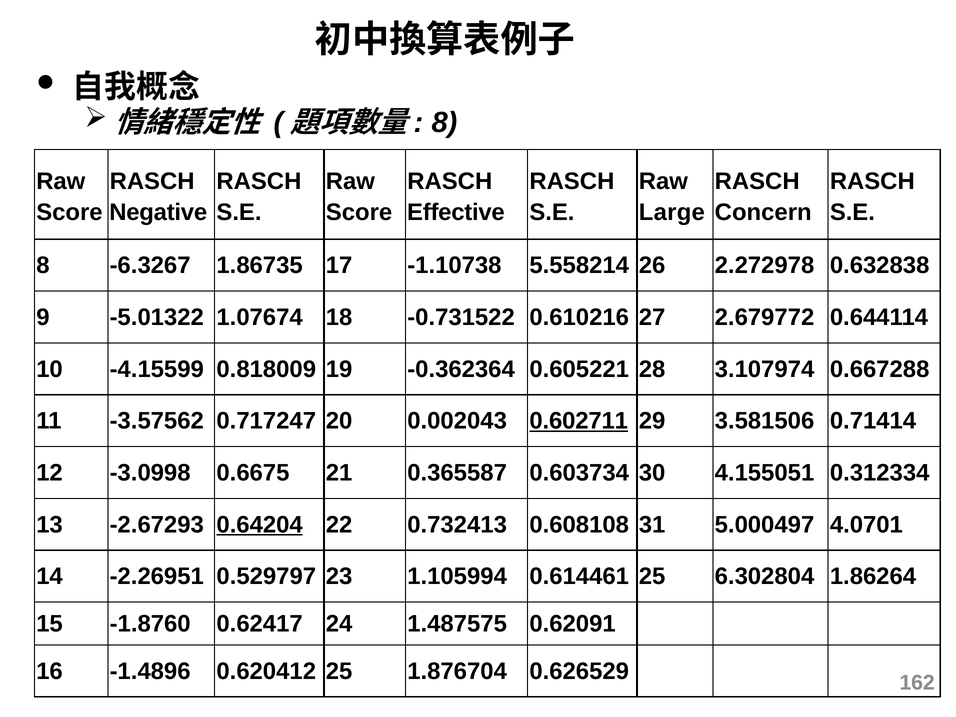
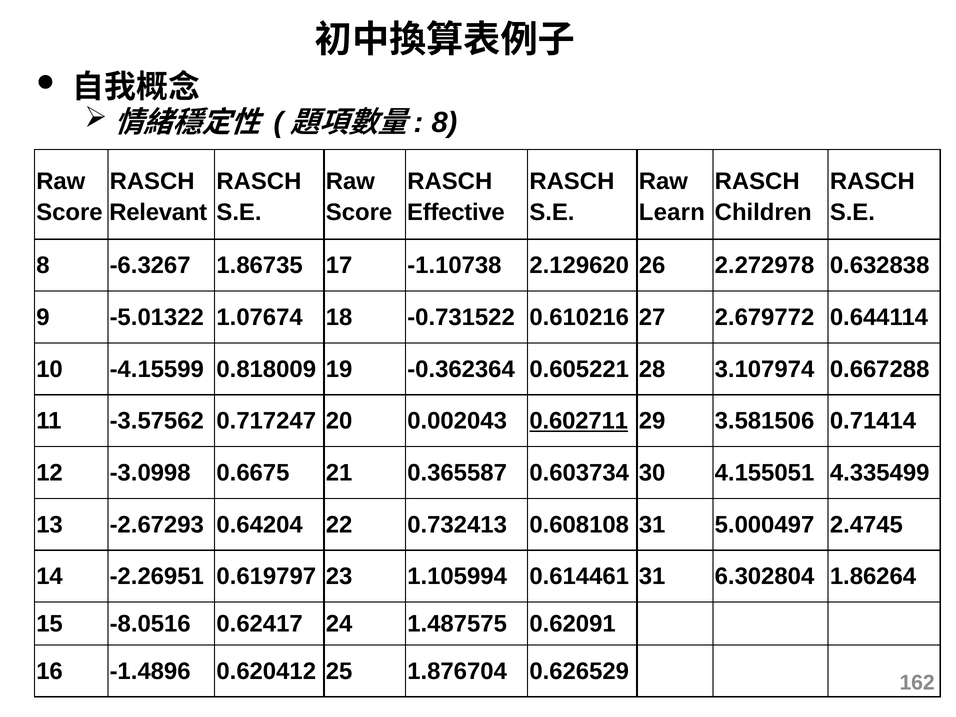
Negative: Negative -> Relevant (158, 212)
Large: Large -> Learn (672, 212)
Concern: Concern -> Children (763, 212)
5.558214: 5.558214 -> 2.129620 (579, 266)
0.312334: 0.312334 -> 4.335499 (880, 473)
0.64204 underline: present -> none (260, 525)
4.0701: 4.0701 -> 2.4745 (866, 525)
0.529797: 0.529797 -> 0.619797 (266, 577)
0.614461 25: 25 -> 31 (652, 577)
-1.8760: -1.8760 -> -8.0516 (150, 624)
